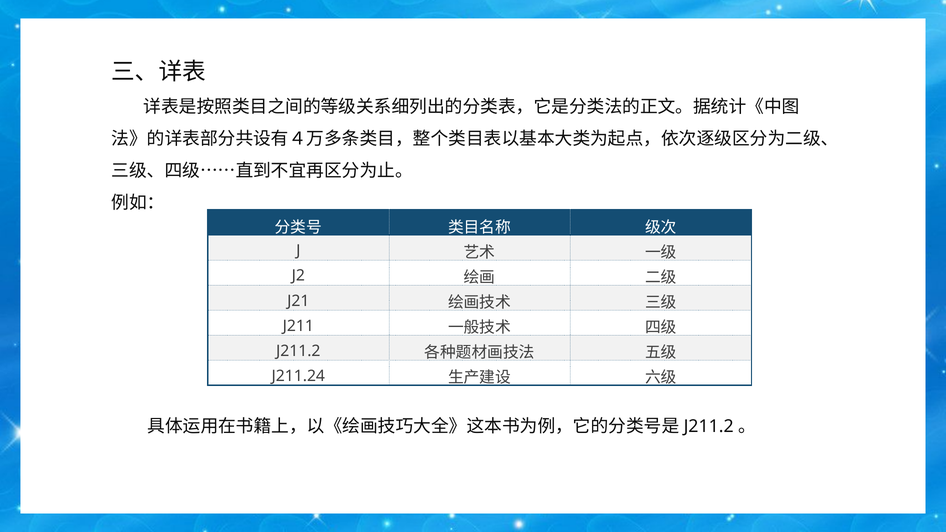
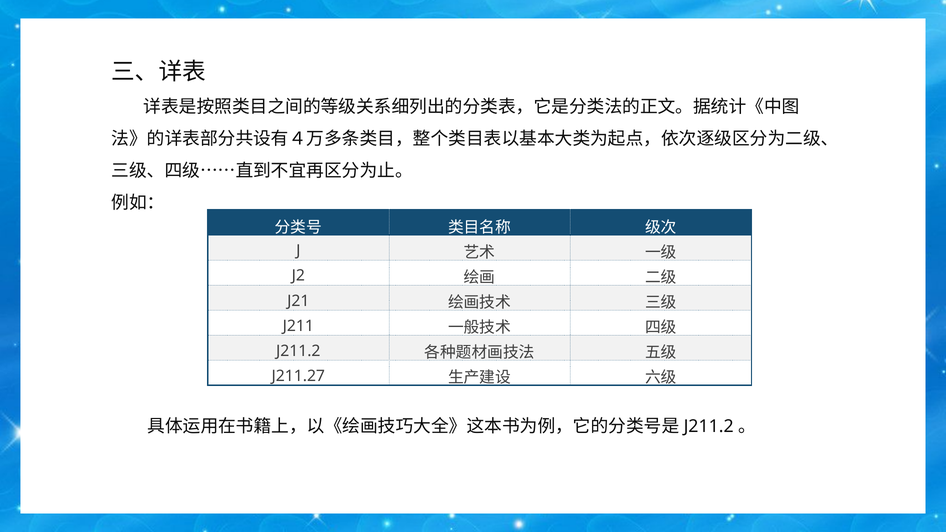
J211.24: J211.24 -> J211.27 (298, 376)
